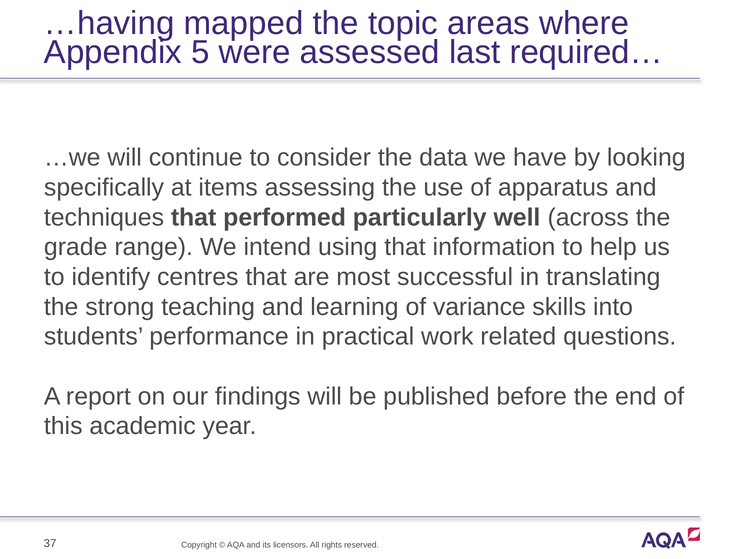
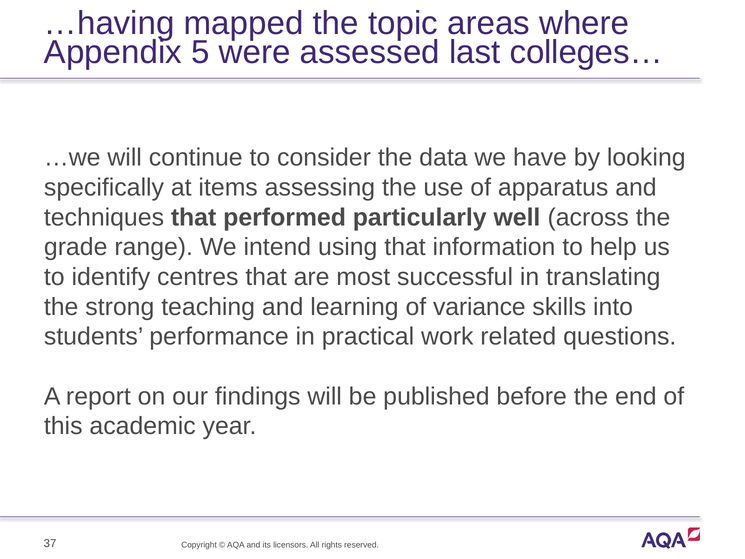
required…: required… -> colleges… (586, 53)
